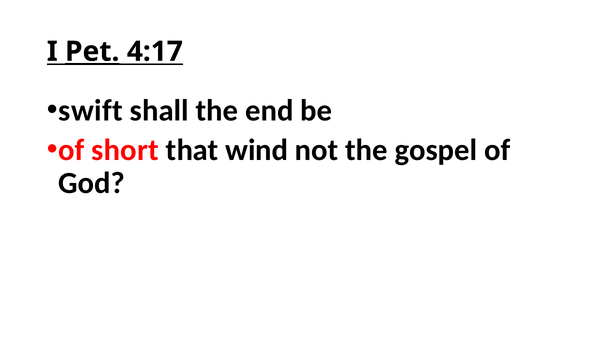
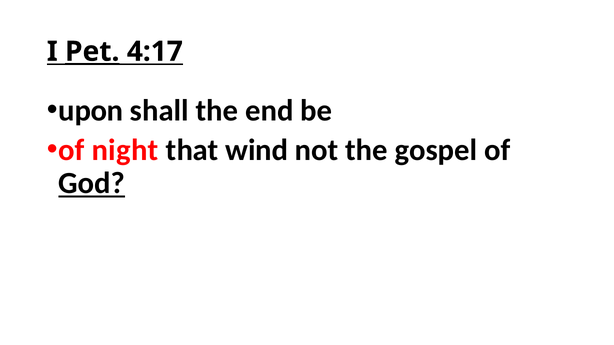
swift: swift -> upon (91, 111)
short: short -> night (125, 150)
God underline: none -> present (92, 183)
